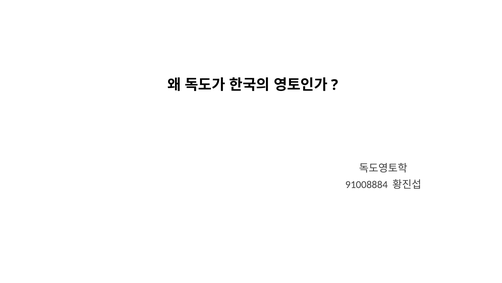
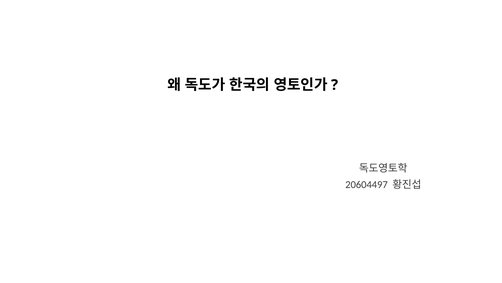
91008884: 91008884 -> 20604497 (367, 184)
